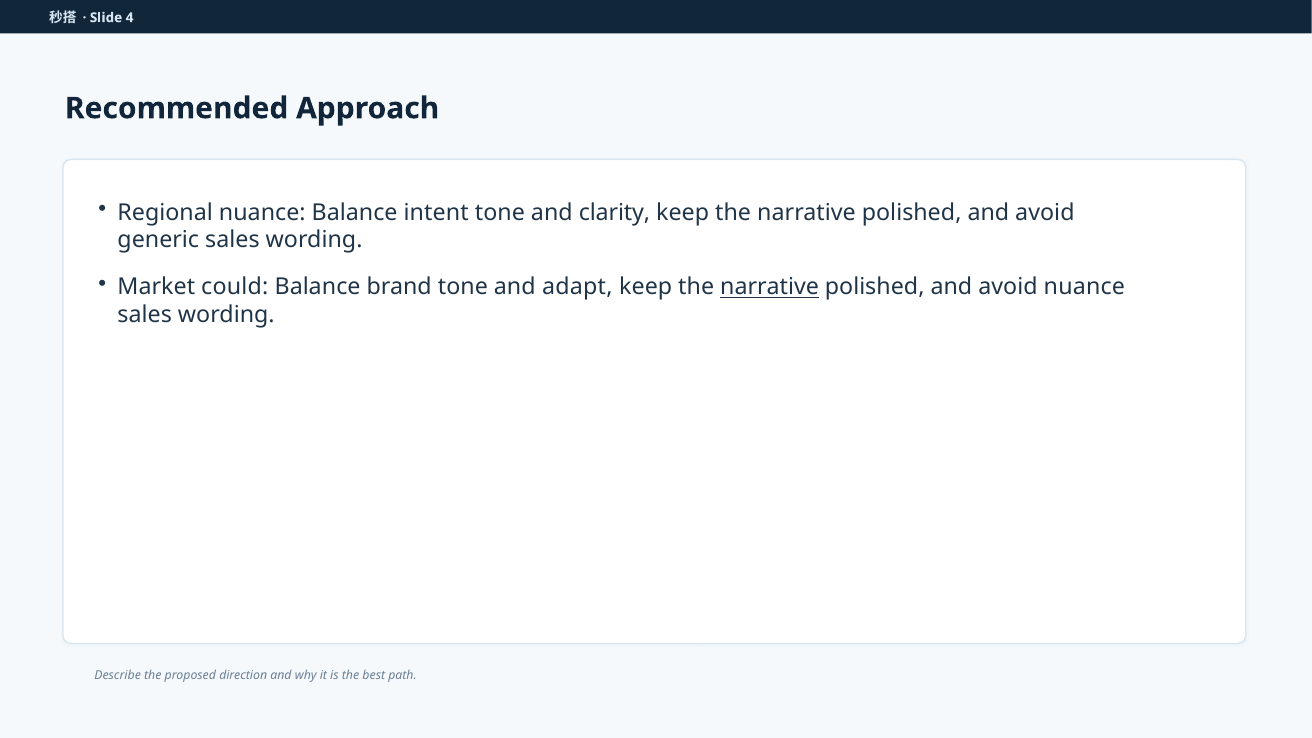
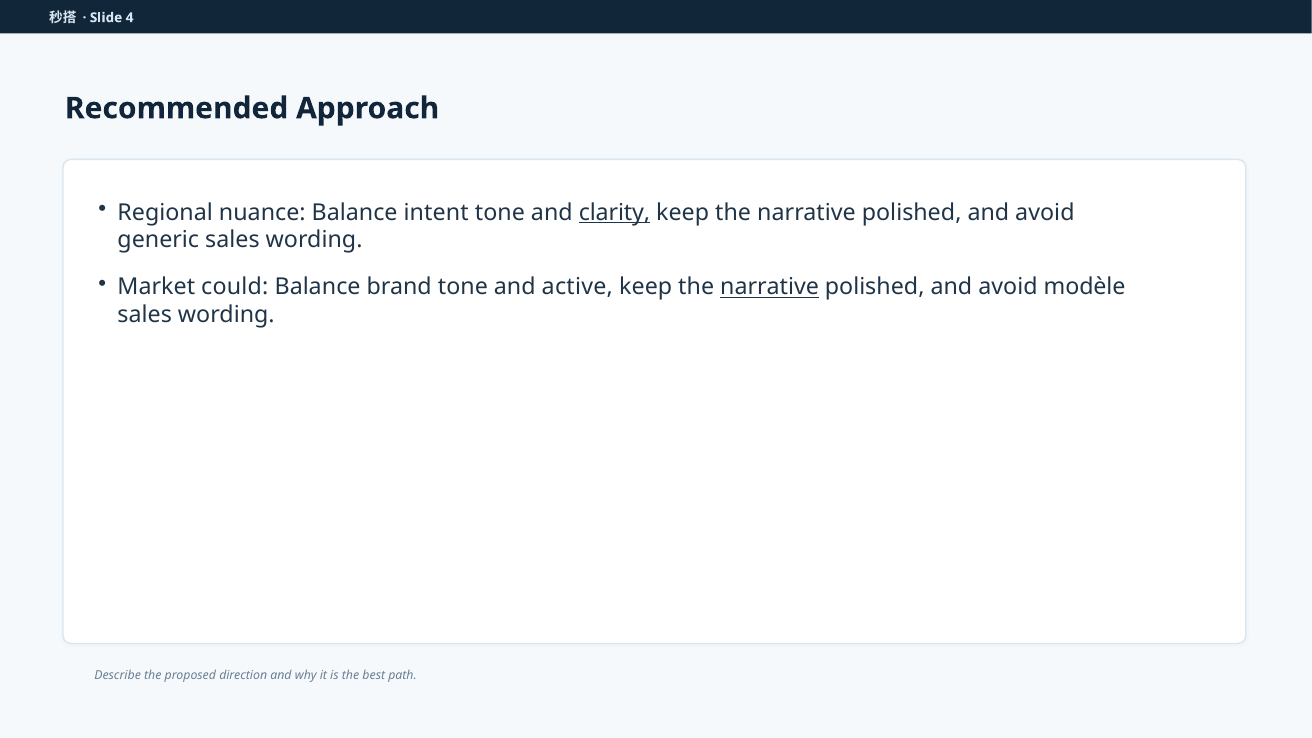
clarity underline: none -> present (615, 212)
adapt: adapt -> active (577, 287)
avoid nuance: nuance -> modèle (1085, 287)
